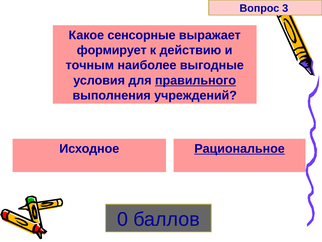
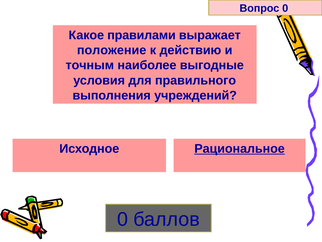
Вопрос 3: 3 -> 0 (285, 8)
сенсорные: сенсорные -> правилами (142, 35)
формирует: формирует -> положение (112, 50)
правильного underline: present -> none (196, 80)
